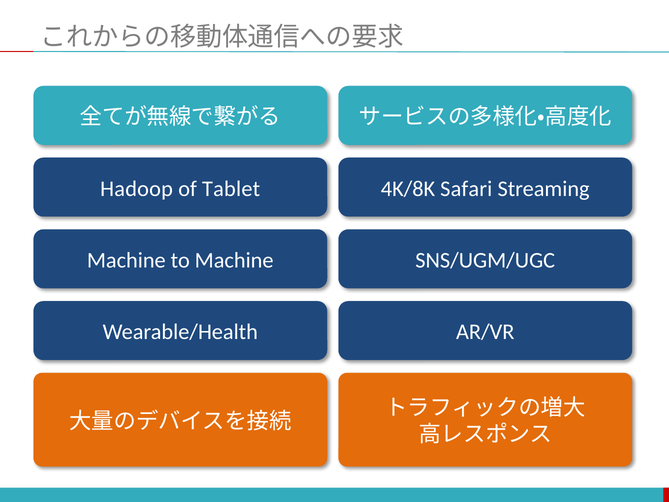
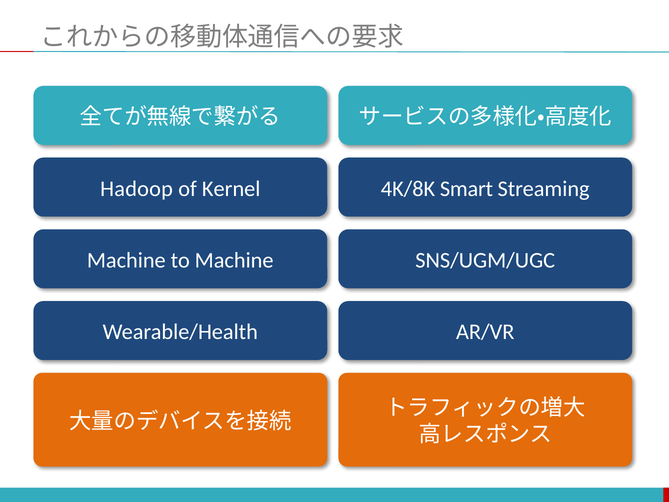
Tablet: Tablet -> Kernel (231, 189)
Safari: Safari -> Smart (466, 189)
